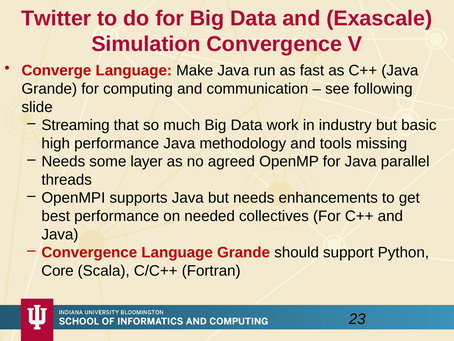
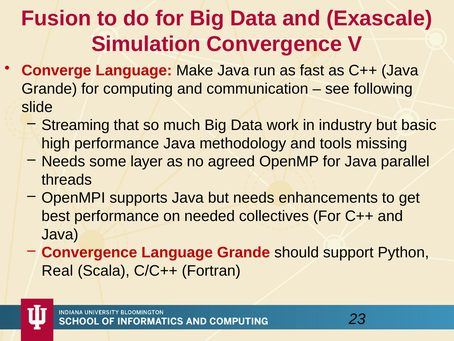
Twitter: Twitter -> Fusion (56, 18)
Core: Core -> Real (57, 270)
